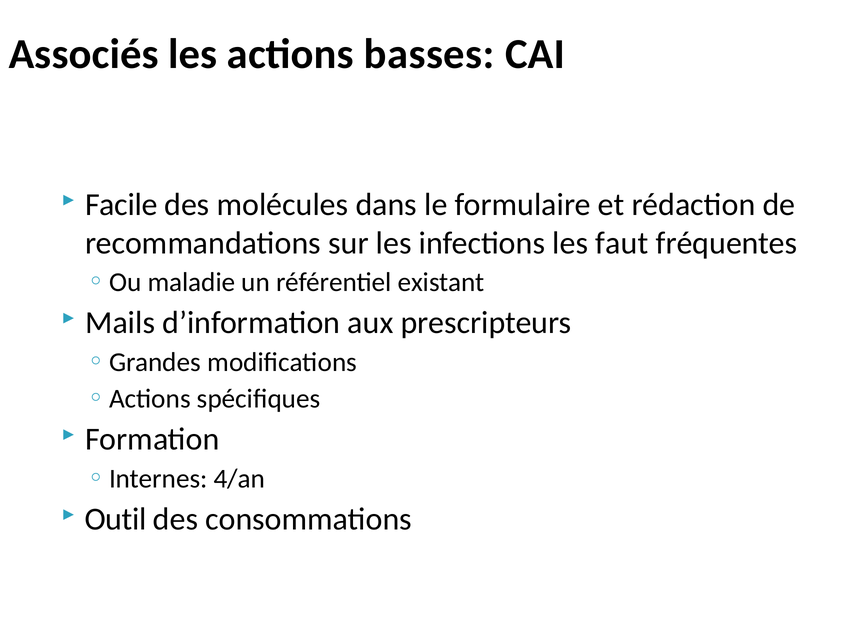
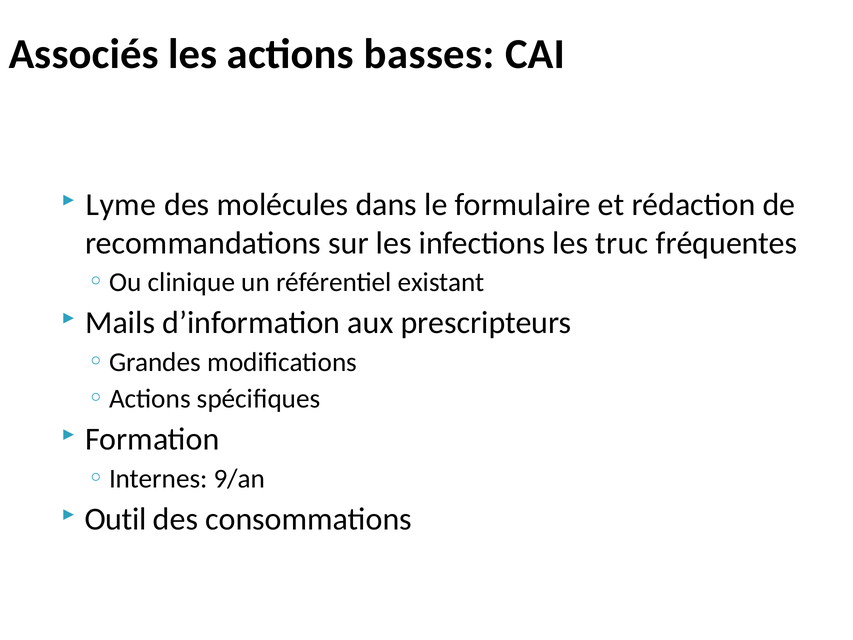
Facile: Facile -> Lyme (121, 205)
faut: faut -> truc (622, 243)
maladie: maladie -> clinique (191, 282)
4/an: 4/an -> 9/an (239, 478)
